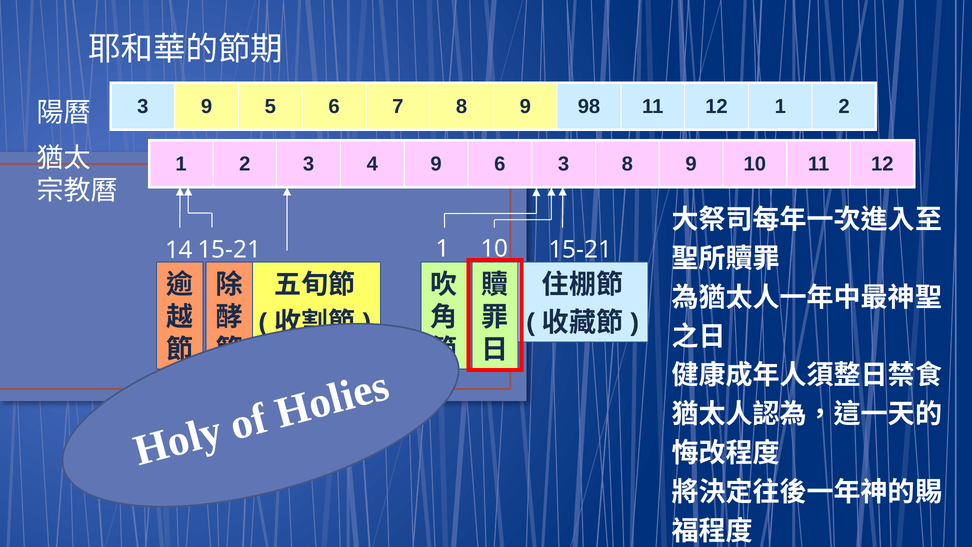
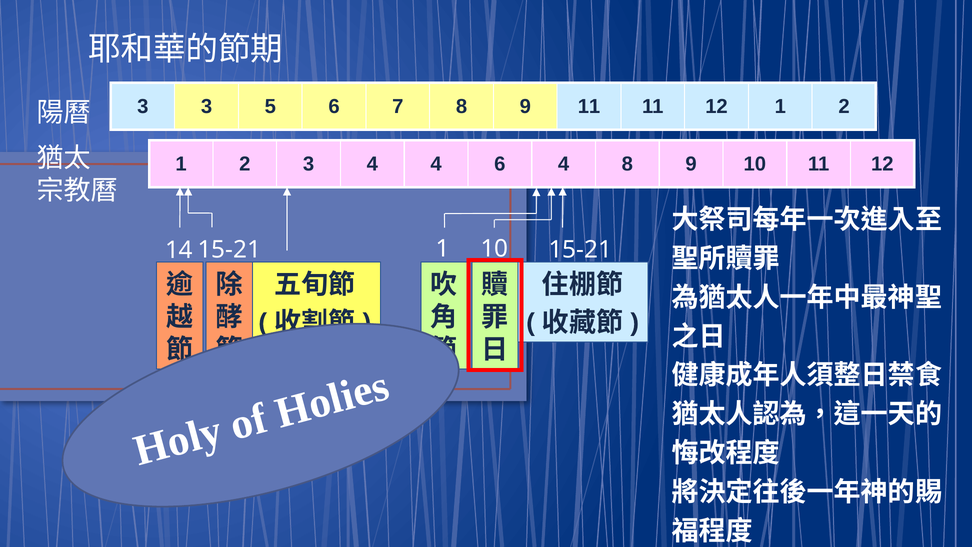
3 9: 9 -> 3 (207, 107)
9 98: 98 -> 11 (589, 107)
4 9: 9 -> 4 (436, 164)
6 3: 3 -> 4 (564, 164)
